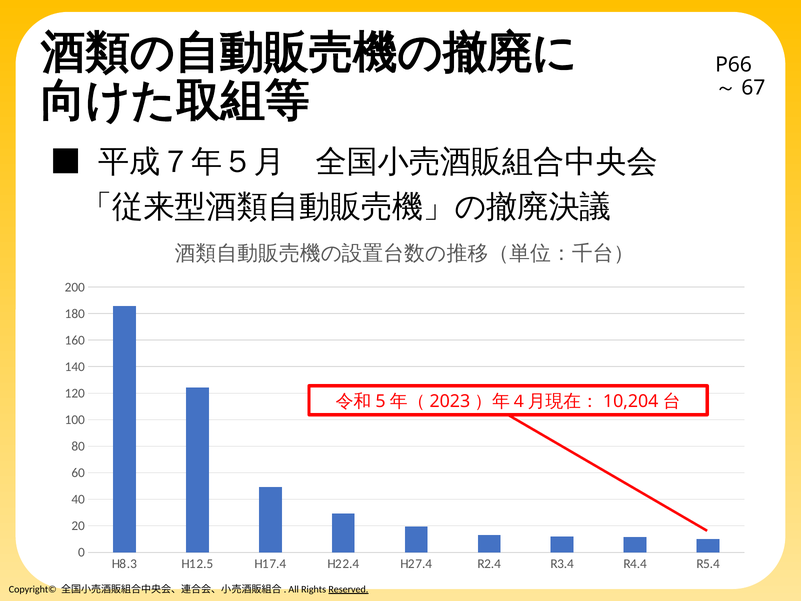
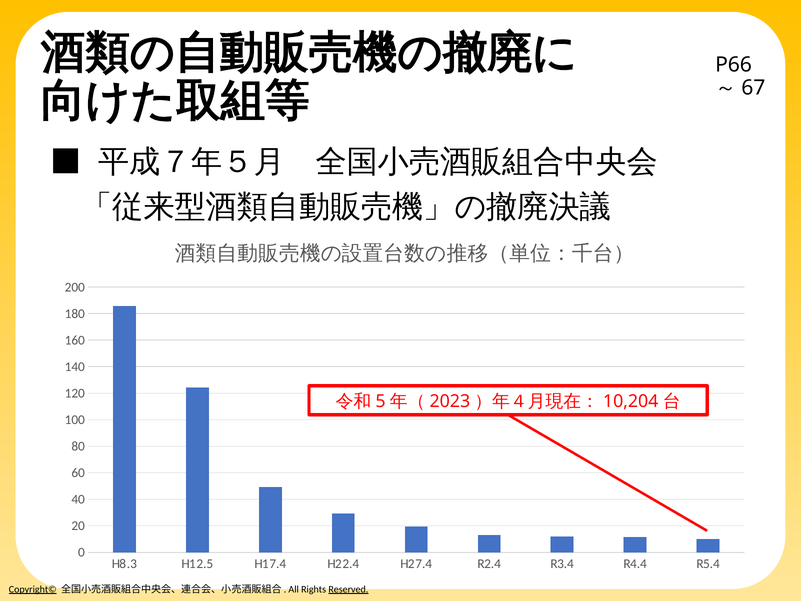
Copyright© underline: none -> present (33, 589)
